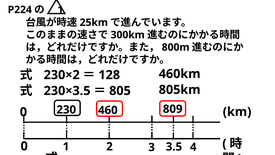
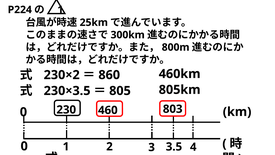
128: 128 -> 860 (109, 75)
809: 809 -> 803 (173, 109)
